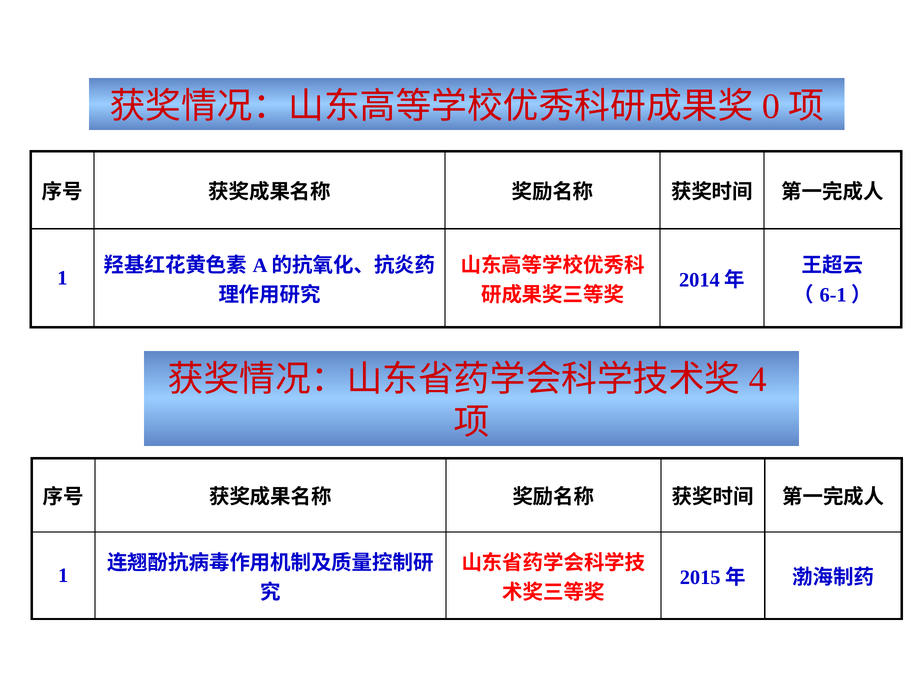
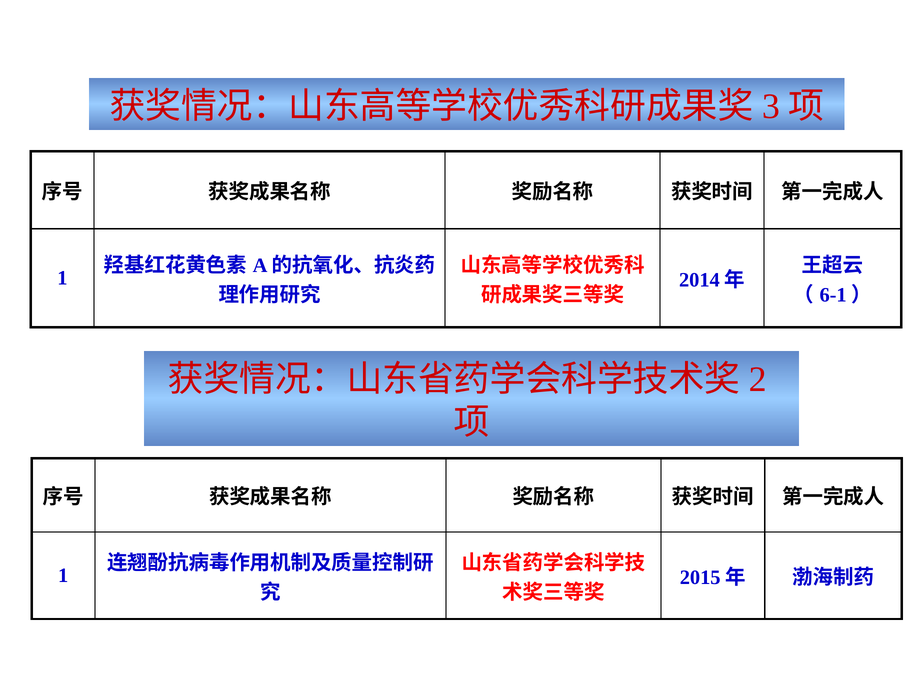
0: 0 -> 3 (771, 106)
4: 4 -> 2 (758, 379)
